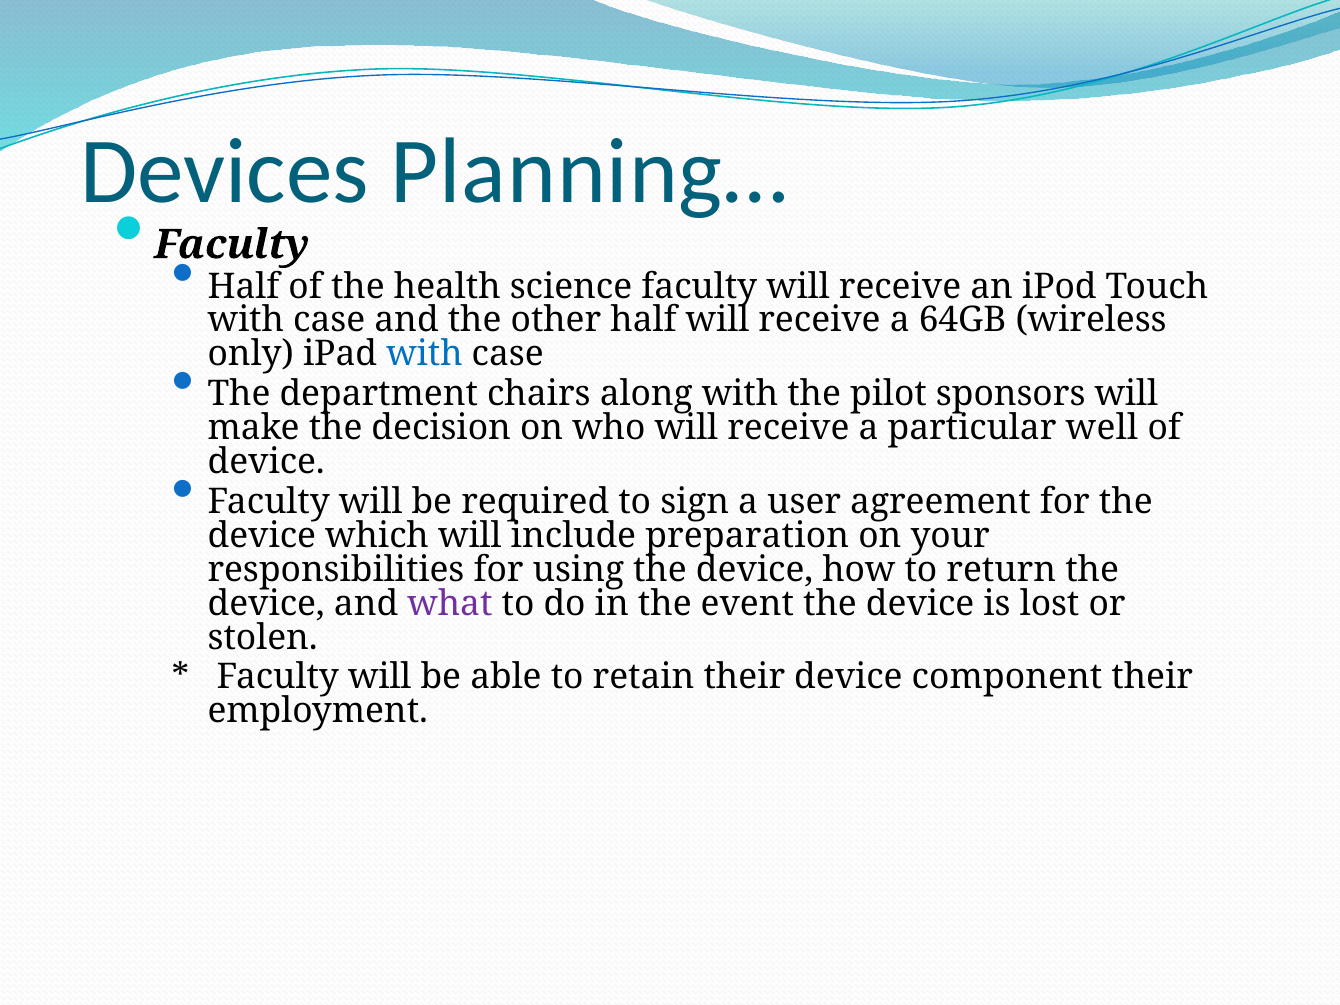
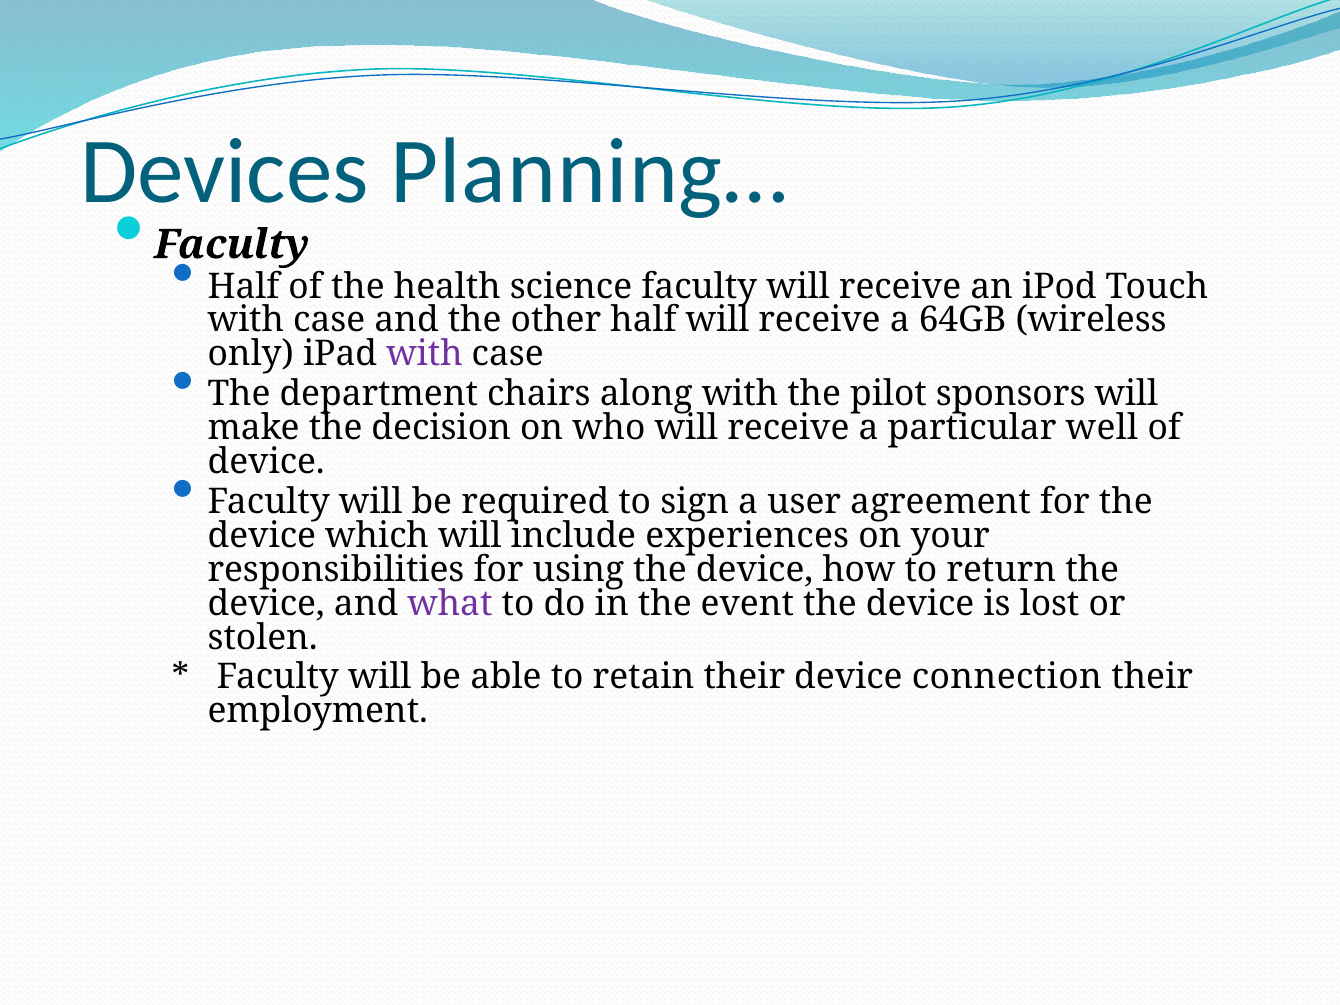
with colour: blue -> purple (425, 354)
preparation: preparation -> experiences (747, 536)
component: component -> connection (1007, 677)
